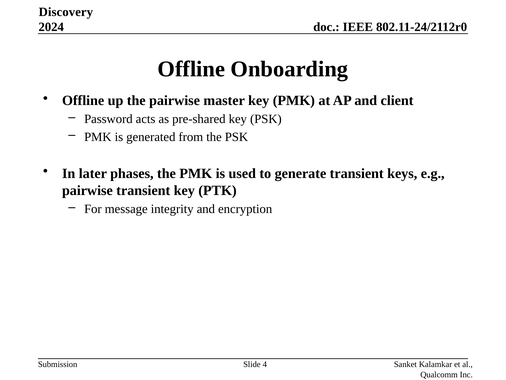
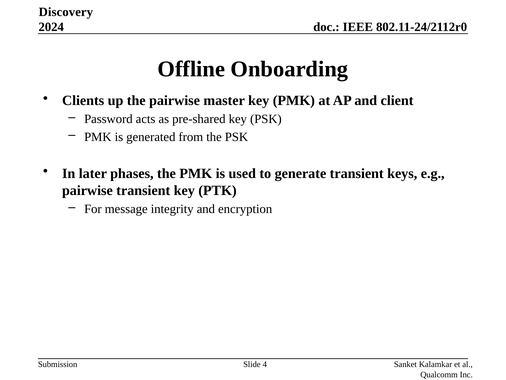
Offline: Offline -> Clients (83, 101)
